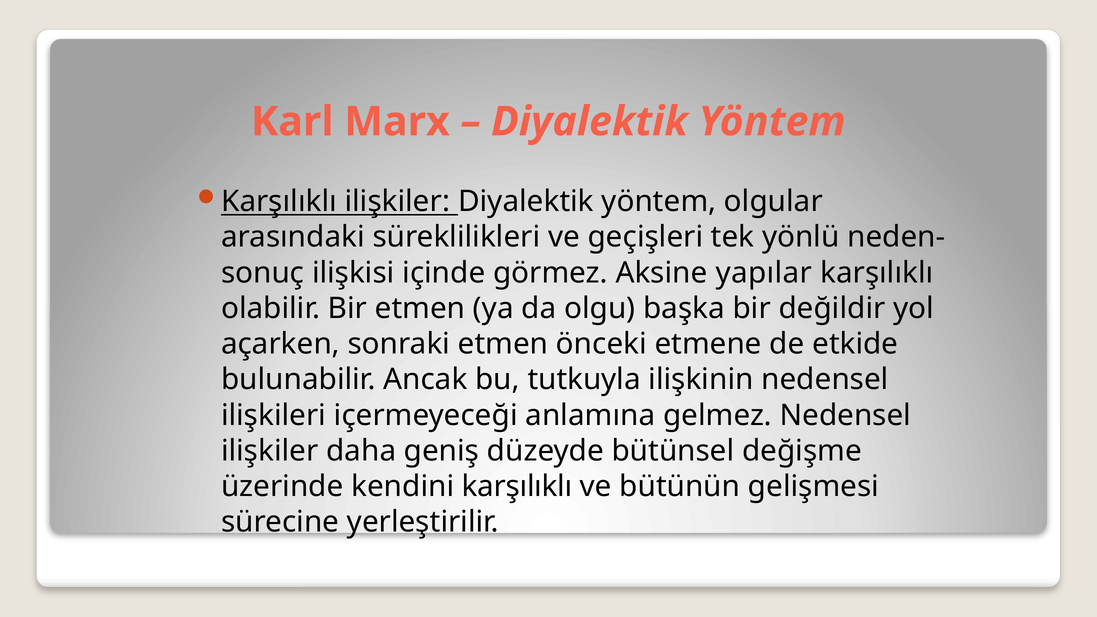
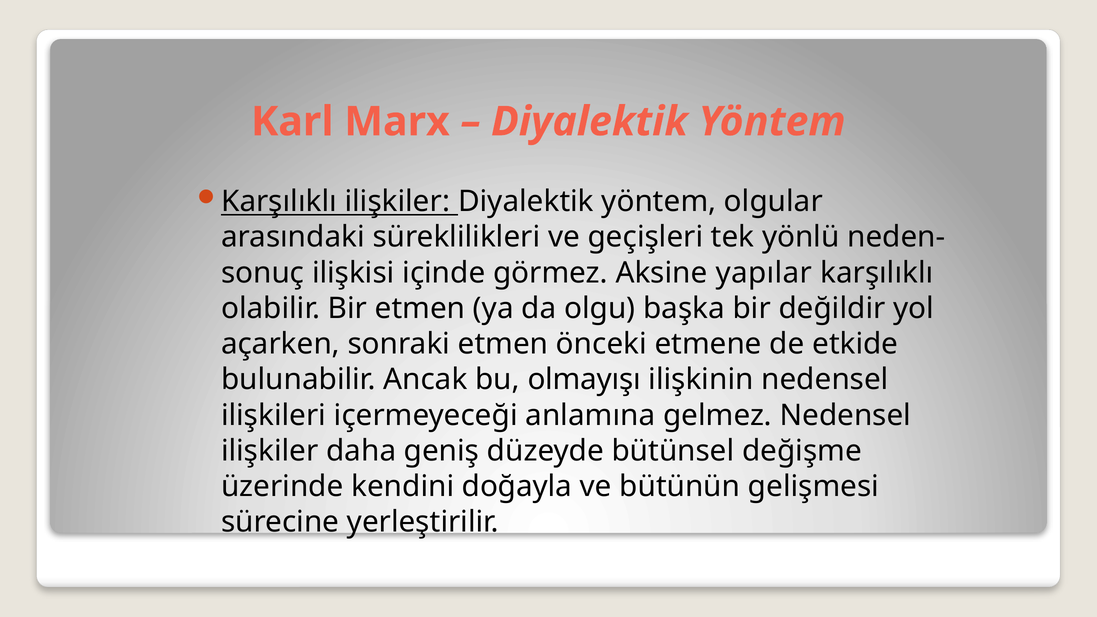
tutkuyla: tutkuyla -> olmayışı (584, 380)
kendini karşılıklı: karşılıklı -> doğayla (517, 487)
